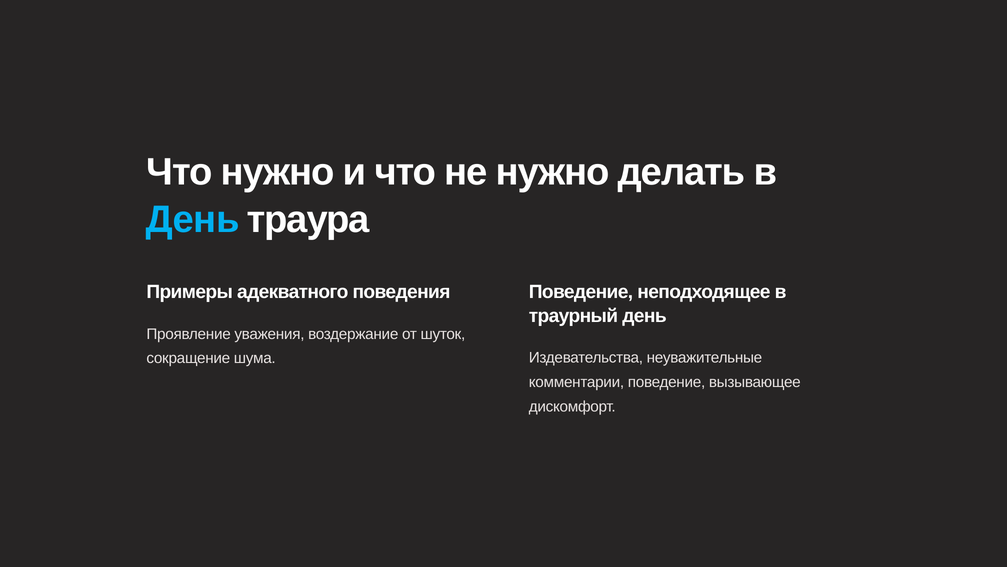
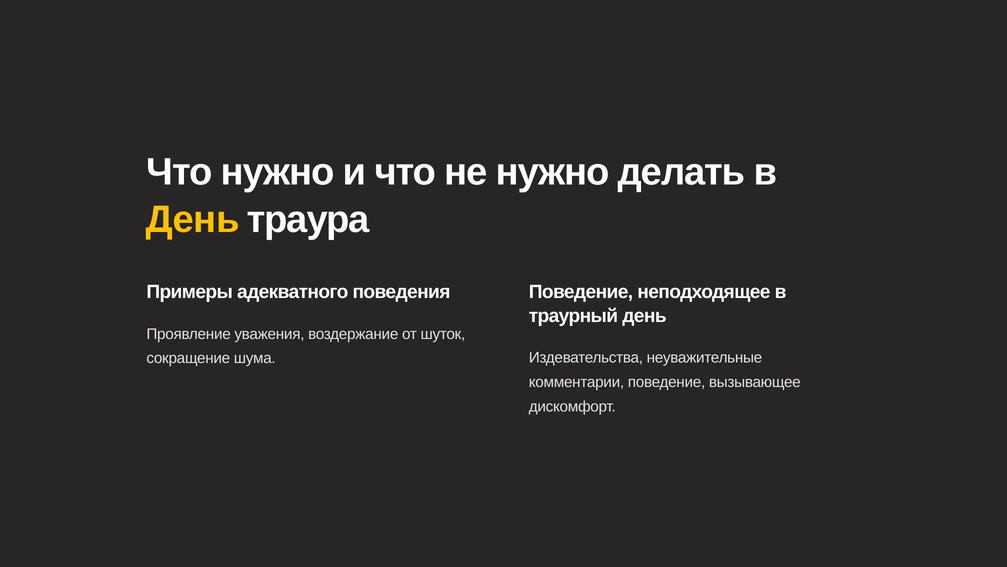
День colour: light blue -> yellow (193, 220)
